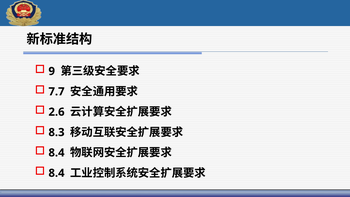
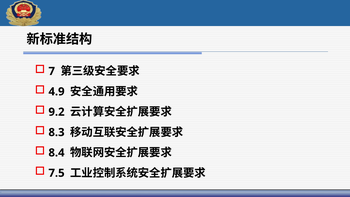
9: 9 -> 7 (52, 71)
7.7: 7.7 -> 4.9 (57, 92)
2.6: 2.6 -> 9.2 (57, 112)
8.4: 8.4 -> 7.5 (57, 173)
